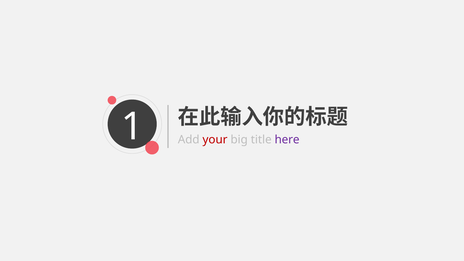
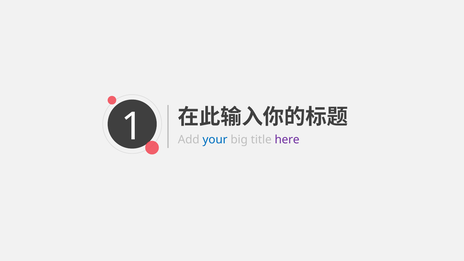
your colour: red -> blue (215, 140)
